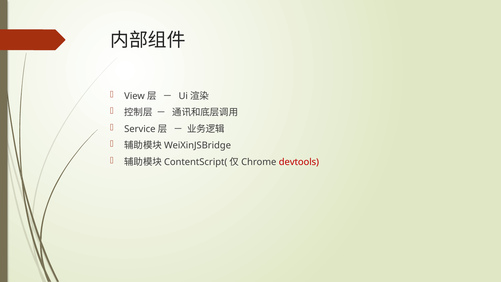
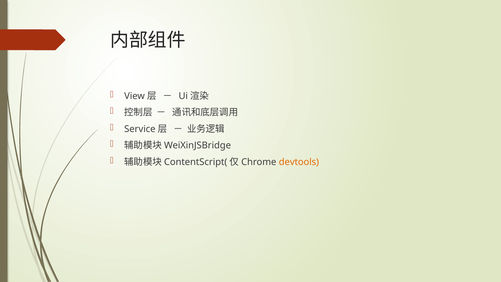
devtools colour: red -> orange (299, 162)
